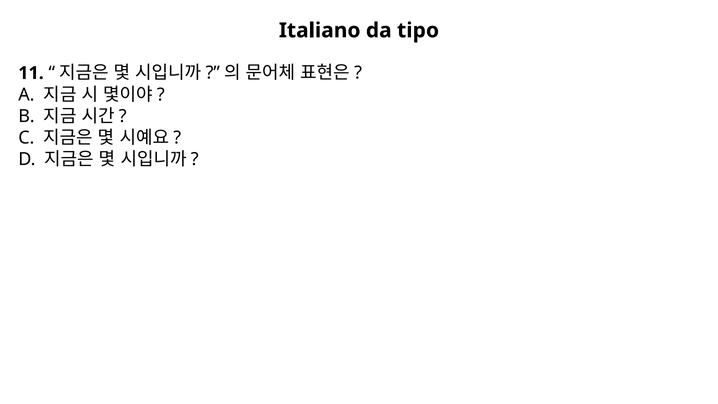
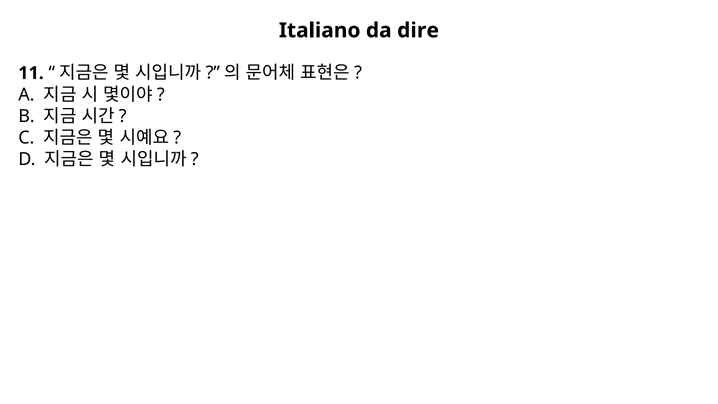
tipo: tipo -> dire (418, 30)
